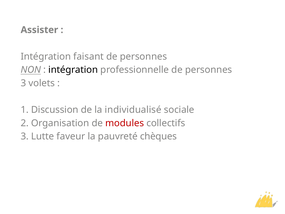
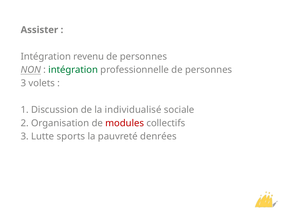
faisant: faisant -> revenu (89, 56)
intégration colour: black -> green (73, 70)
faveur: faveur -> sports (71, 136)
chèques: chèques -> denrées (158, 136)
